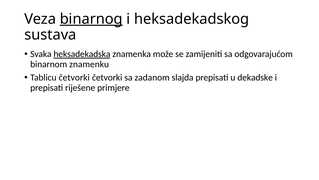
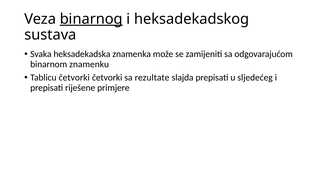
heksadekadska underline: present -> none (82, 54)
zadanom: zadanom -> rezultate (152, 77)
dekadske: dekadske -> sljedećeg (255, 77)
